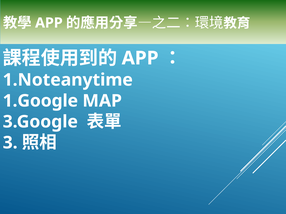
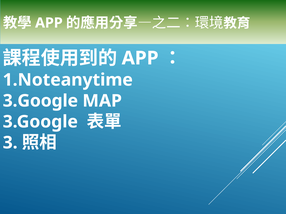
1.Google: 1.Google -> 3.Google (40, 101)
